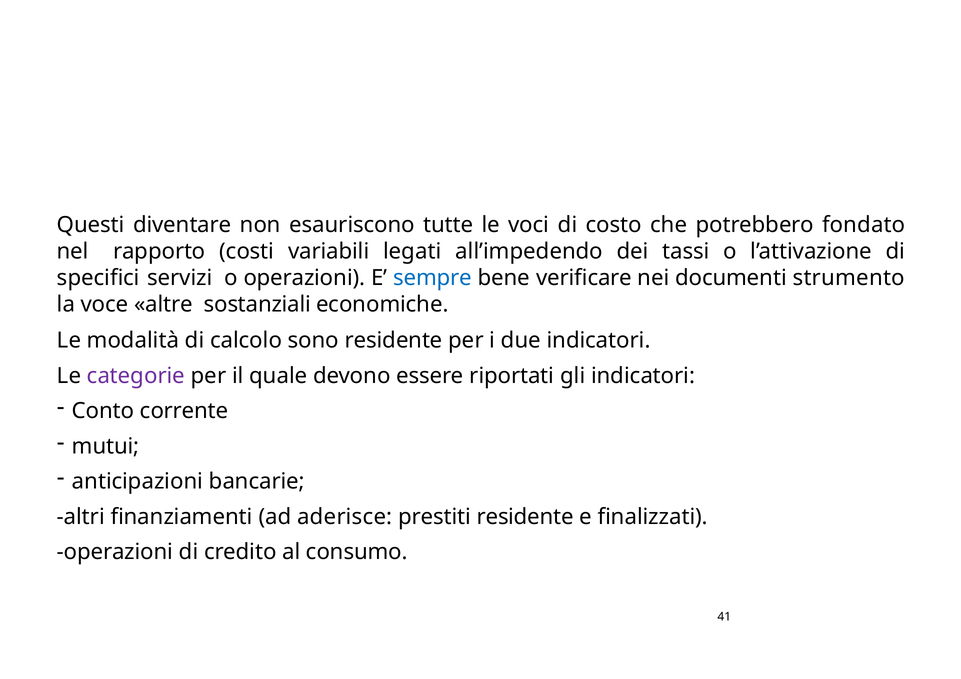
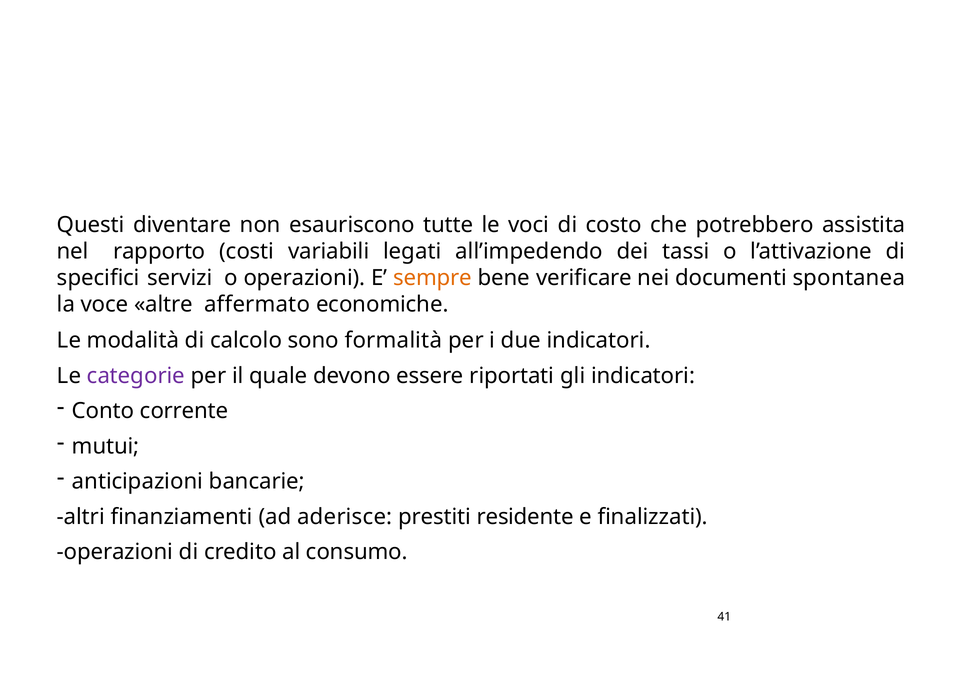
fondato: fondato -> assistita (864, 225)
sempre colour: blue -> orange (432, 278)
strumento: strumento -> spontanea (849, 278)
sostanziali: sostanziali -> affermato (257, 304)
sono residente: residente -> formalità (393, 341)
